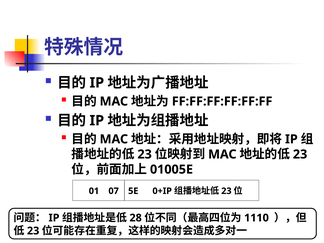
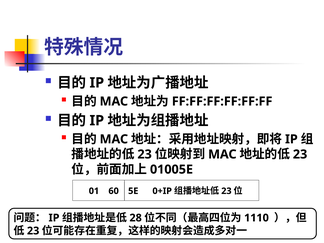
07: 07 -> 60 (114, 191)
